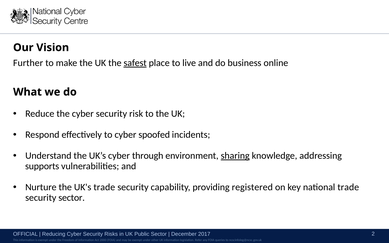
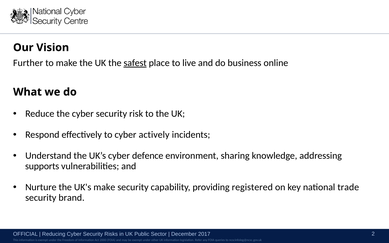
spoofed: spoofed -> actively (154, 135)
through: through -> defence (148, 156)
sharing underline: present -> none (235, 156)
UK's trade: trade -> make (104, 187)
security sector: sector -> brand (72, 198)
